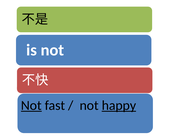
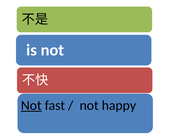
happy underline: present -> none (119, 106)
